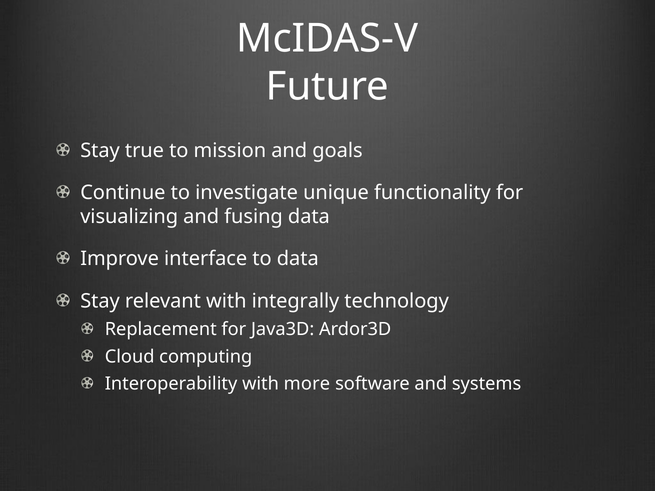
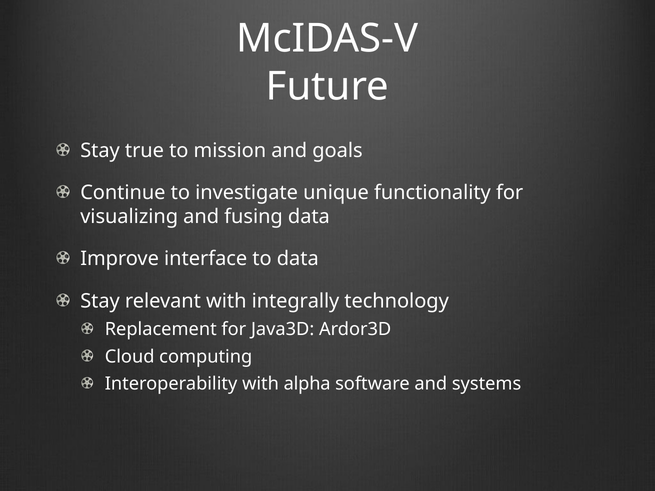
more: more -> alpha (307, 384)
